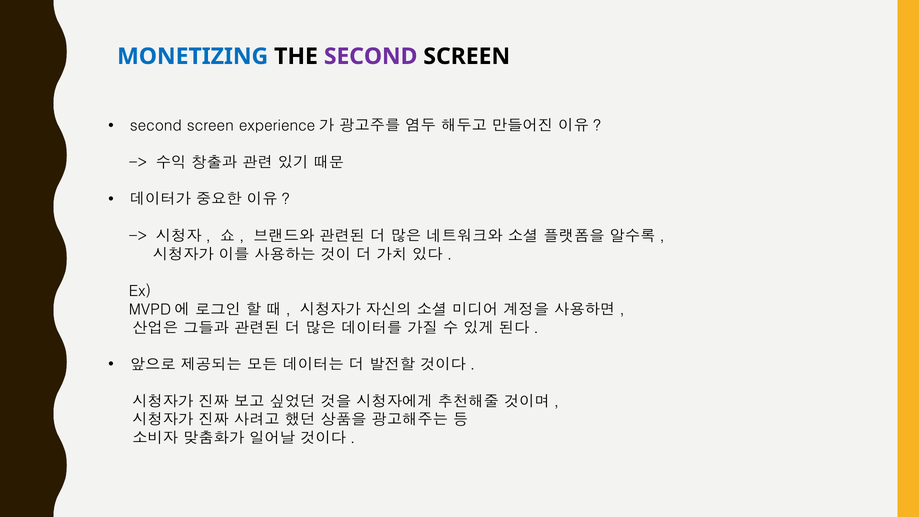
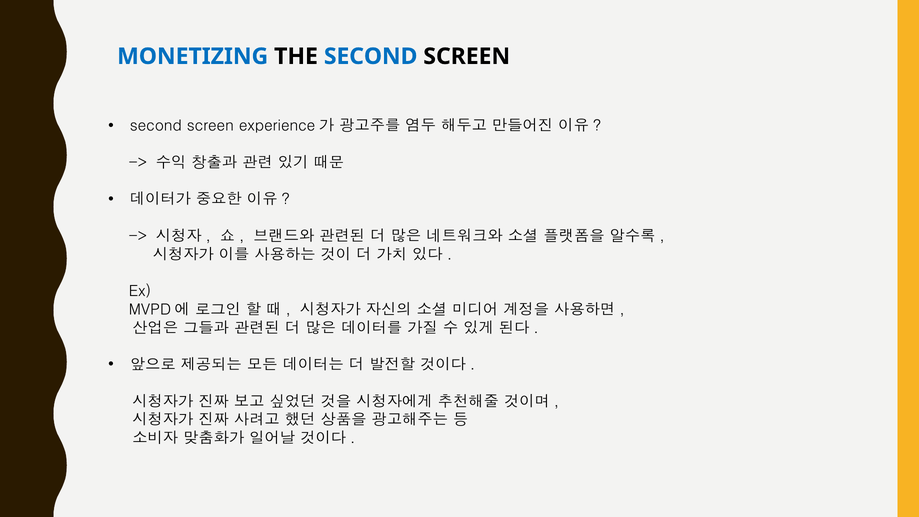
SECOND colour: purple -> blue (371, 56)
